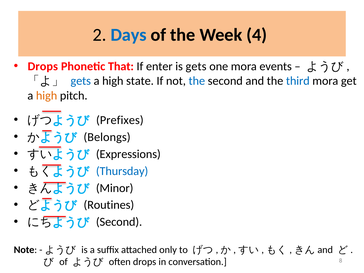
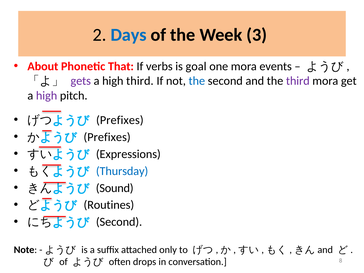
4: 4 -> 3 (257, 35)
Drops: Drops -> About (43, 66)
enter: enter -> verbs (159, 66)
is gets: gets -> goal (196, 66)
gets colour: blue -> purple (81, 81)
high state: state -> third (140, 81)
third colour: blue -> purple (298, 81)
high colour: orange -> purple (47, 96)
Belongs: Belongs -> Prefixes (107, 137)
Minor: Minor -> Sound (115, 188)
